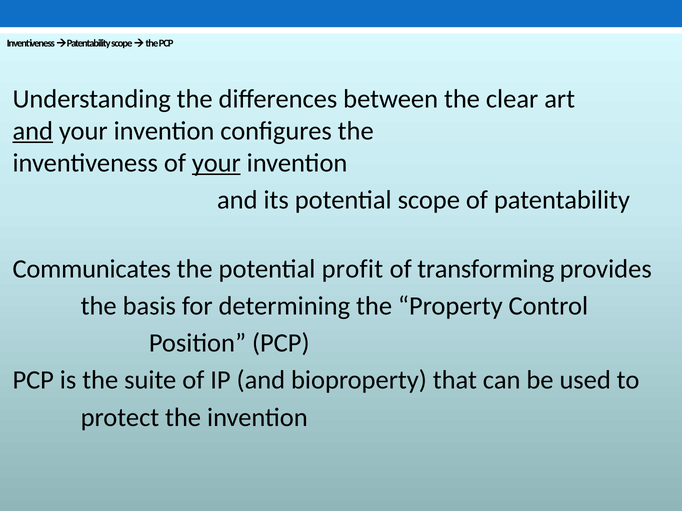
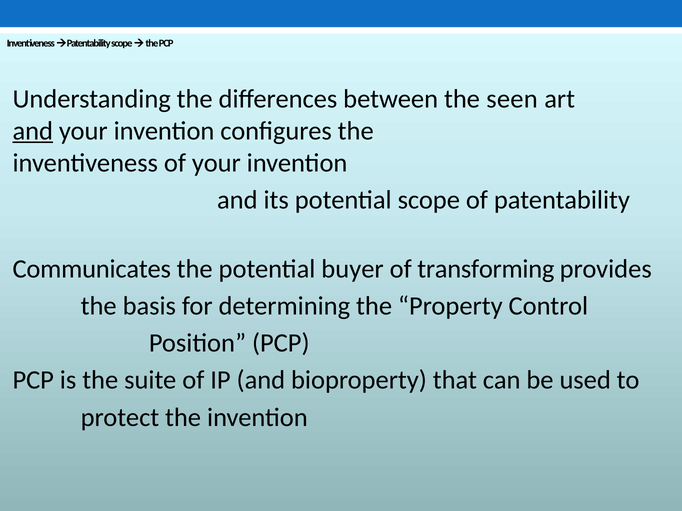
clear: clear -> seen (512, 99)
your underline: present -> none (216, 163)
profit: profit -> buyer (353, 269)
